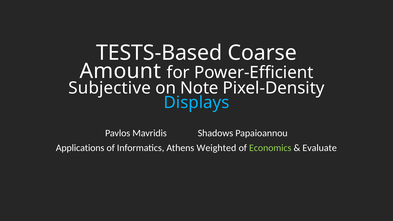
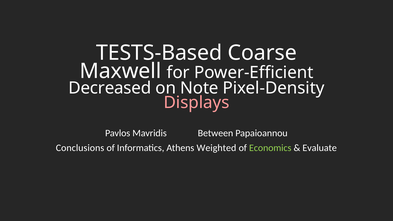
Amount: Amount -> Maxwell (120, 71)
Subjective: Subjective -> Decreased (110, 88)
Displays colour: light blue -> pink (197, 103)
Shadows: Shadows -> Between (215, 133)
Applications: Applications -> Conclusions (80, 148)
